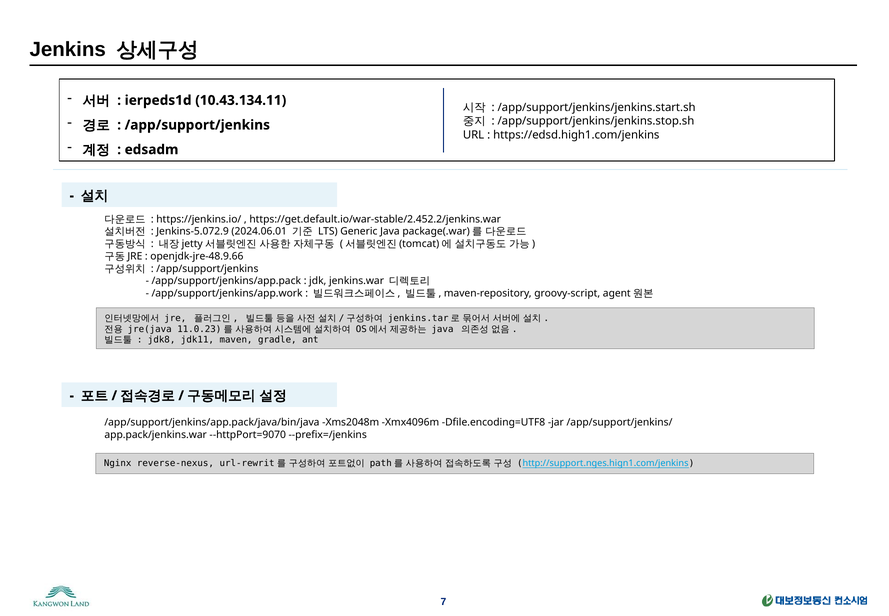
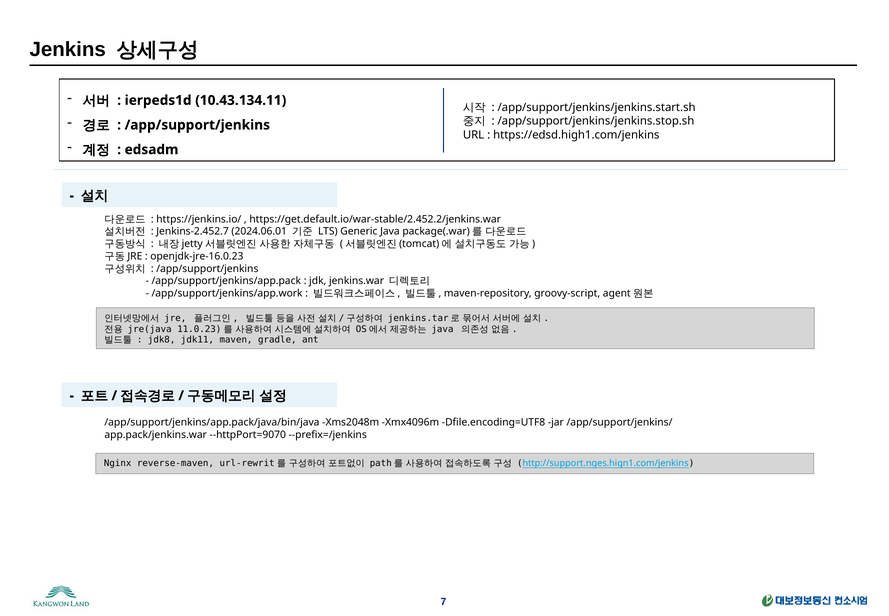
Jenkins-5.072.9: Jenkins-5.072.9 -> Jenkins-2.452.7 (193, 231)
openjdk-jre-48.9.66: openjdk-jre-48.9.66 -> openjdk-jre-16.0.23 (197, 256)
reverse-nexus: reverse-nexus -> reverse-maven (175, 463)
